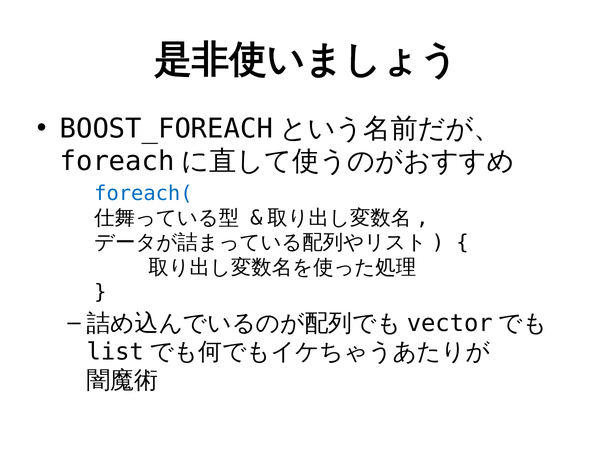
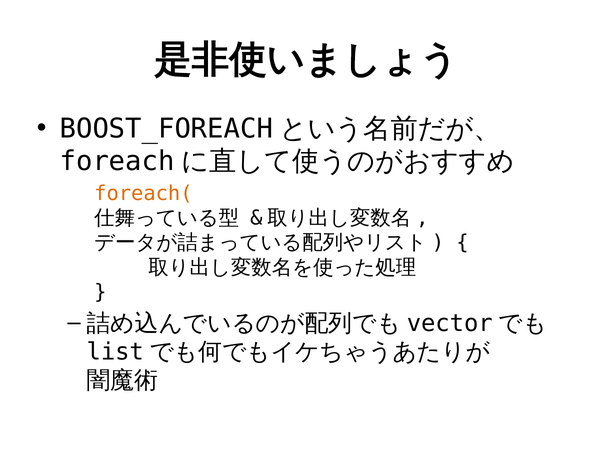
foreach( colour: blue -> orange (143, 194)
